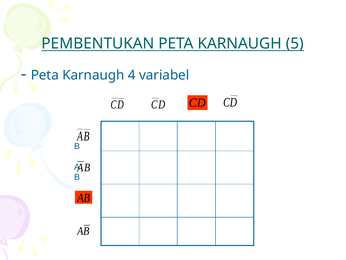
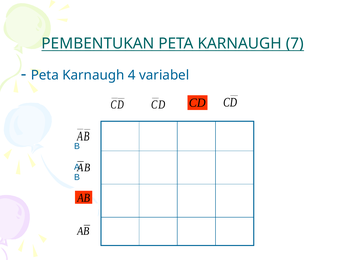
5: 5 -> 7 (295, 44)
